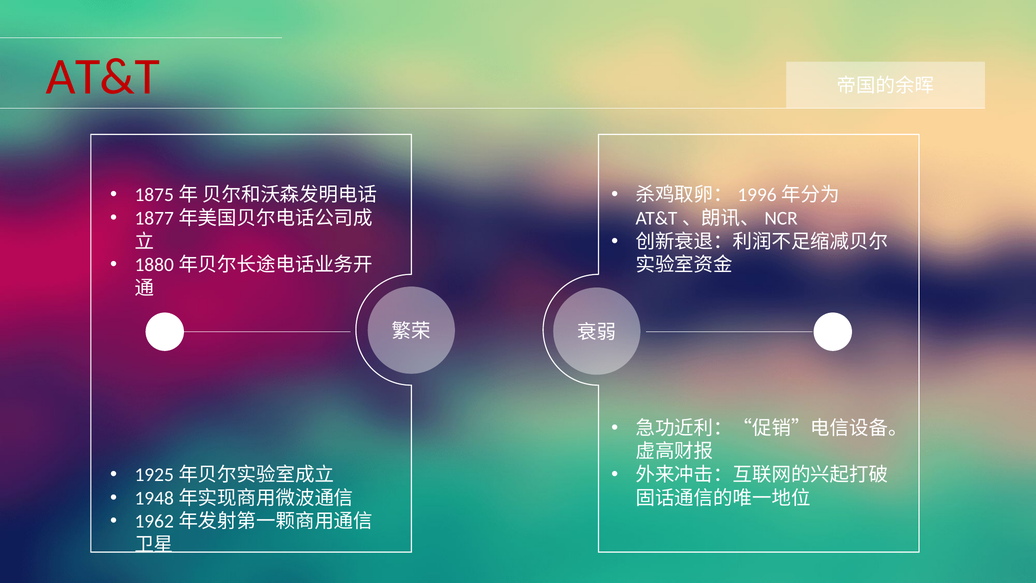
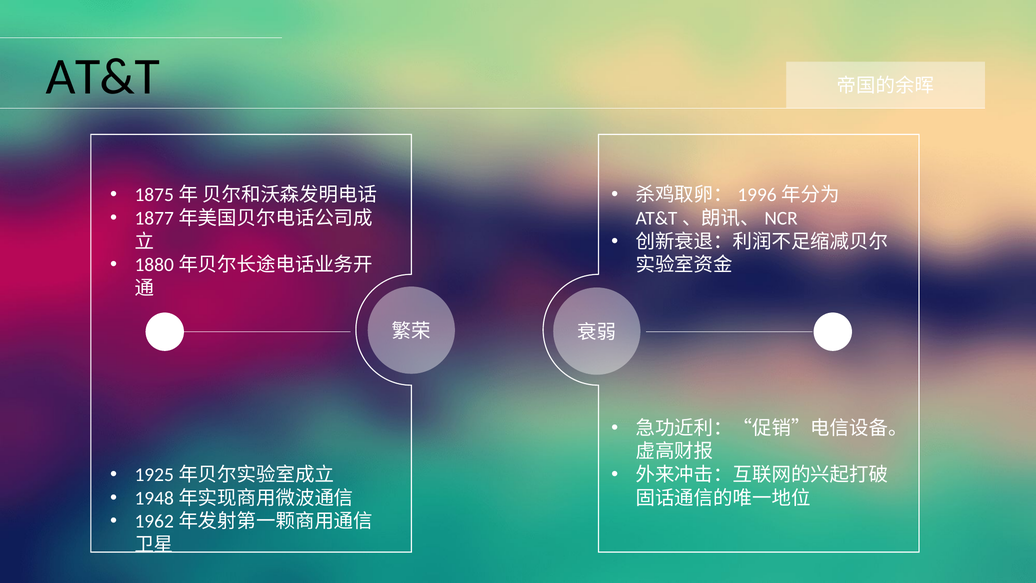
AT&T colour: red -> black (103, 76)
